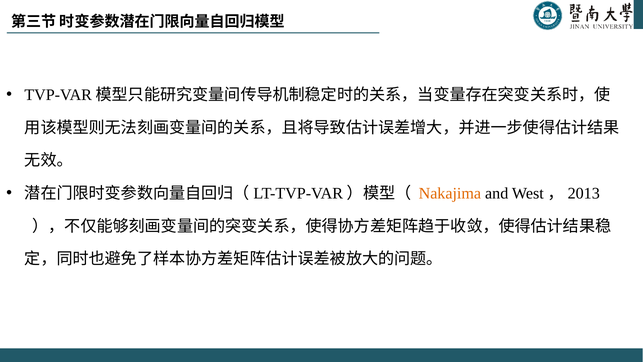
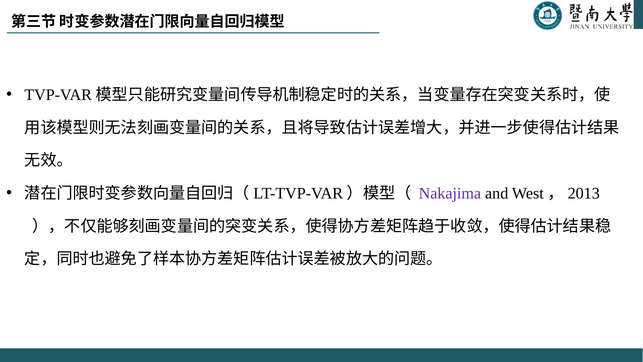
Nakajima colour: orange -> purple (450, 193)
